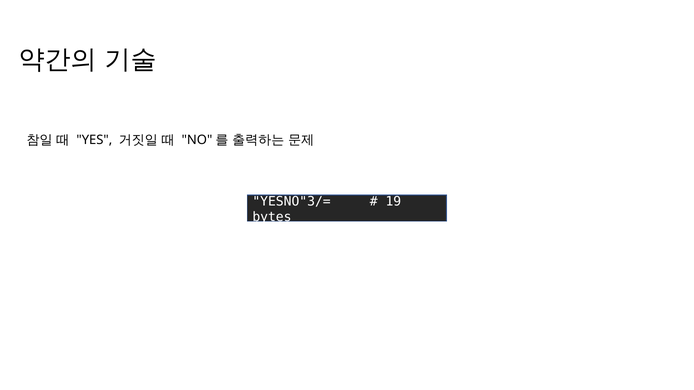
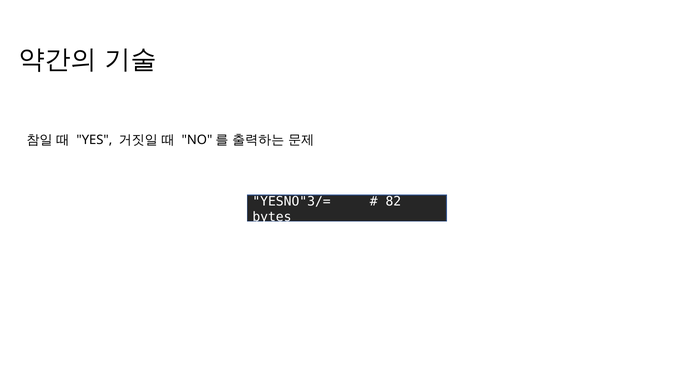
19: 19 -> 82 (393, 201)
